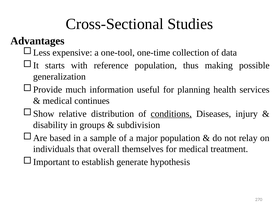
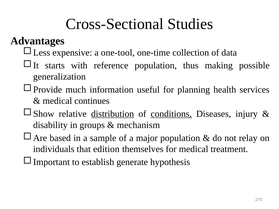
distribution underline: none -> present (113, 114)
subdivision: subdivision -> mechanism (138, 125)
overall: overall -> edition (106, 149)
